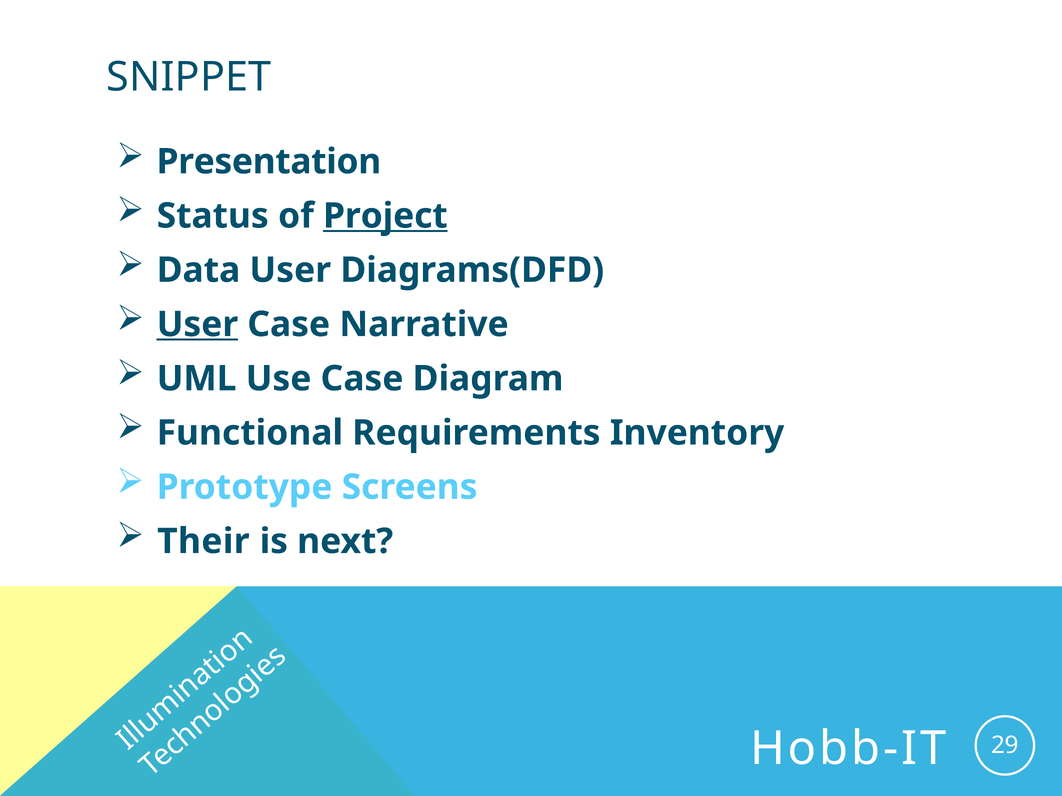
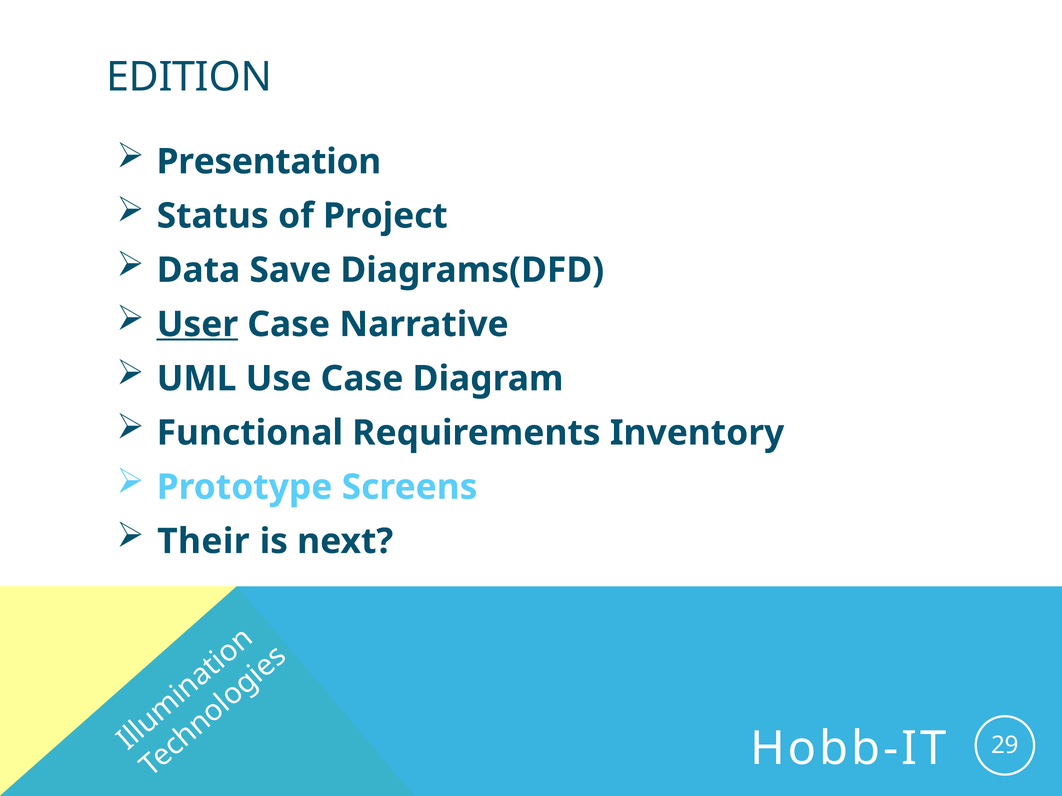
SNIPPET: SNIPPET -> EDITION (189, 77)
Project underline: present -> none (385, 216)
Data User: User -> Save (290, 270)
